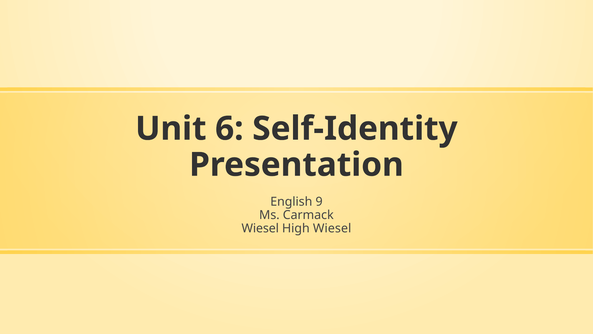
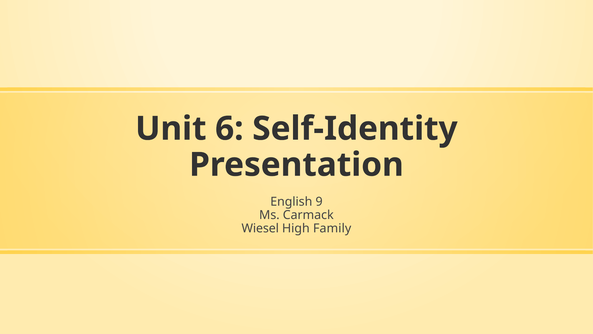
High Wiesel: Wiesel -> Family (332, 228)
